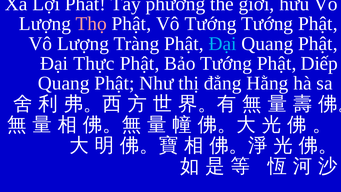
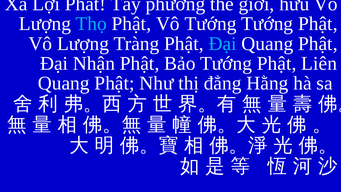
Thọ colour: pink -> light blue (91, 24)
Thực: Thực -> Nhận (94, 63)
Diếp: Diếp -> Liên (319, 63)
